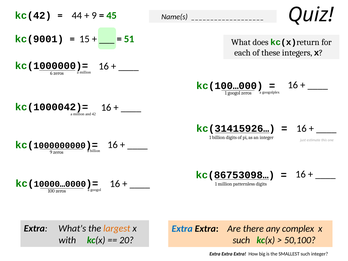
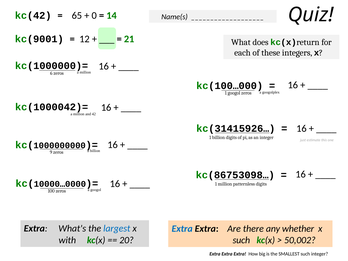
44: 44 -> 65 (77, 16)
9: 9 -> 0 (94, 16)
45: 45 -> 14 (112, 16)
15: 15 -> 12 (84, 39)
51: 51 -> 21 (129, 39)
largest colour: orange -> blue (117, 228)
complex: complex -> whether (298, 229)
50,100: 50,100 -> 50,002 (300, 240)
